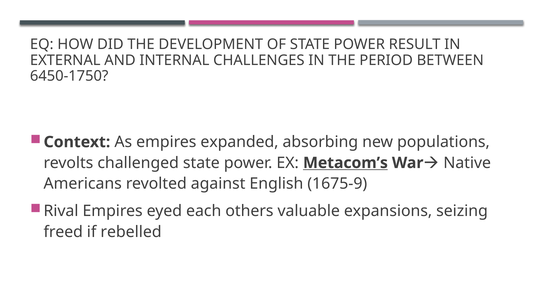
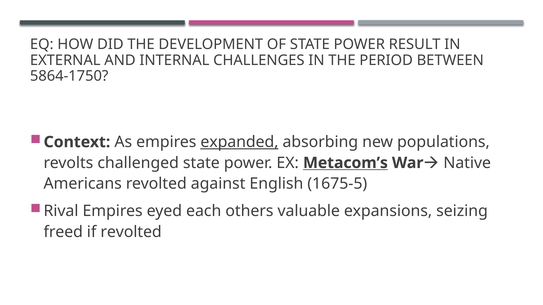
6450-1750: 6450-1750 -> 5864-1750 (69, 76)
expanded underline: none -> present (239, 142)
1675-9: 1675-9 -> 1675-5 (337, 184)
if rebelled: rebelled -> revolted (131, 232)
